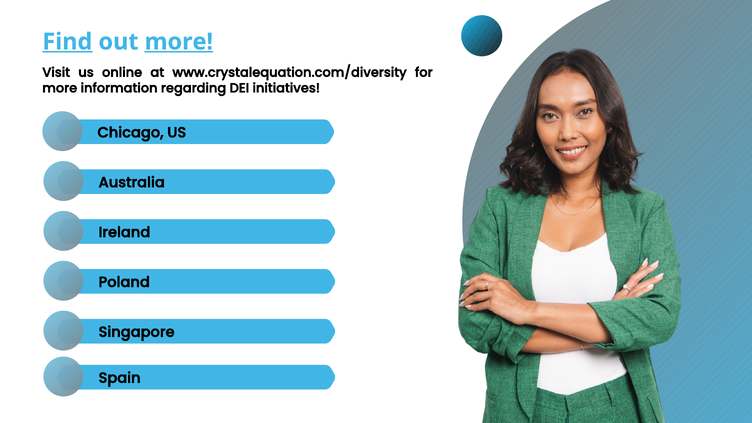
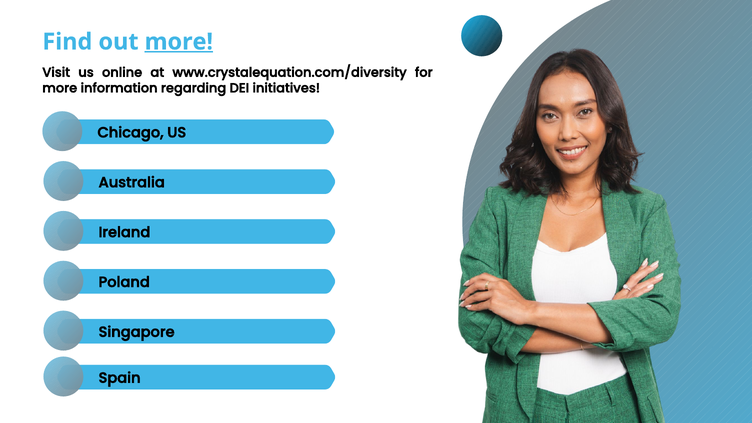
Find underline: present -> none (67, 42)
